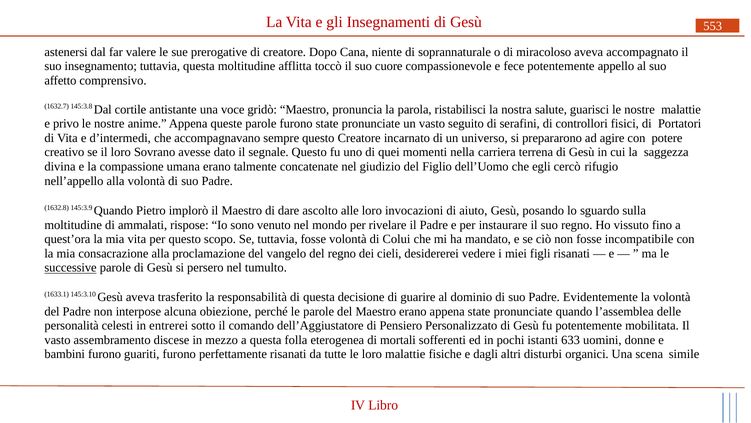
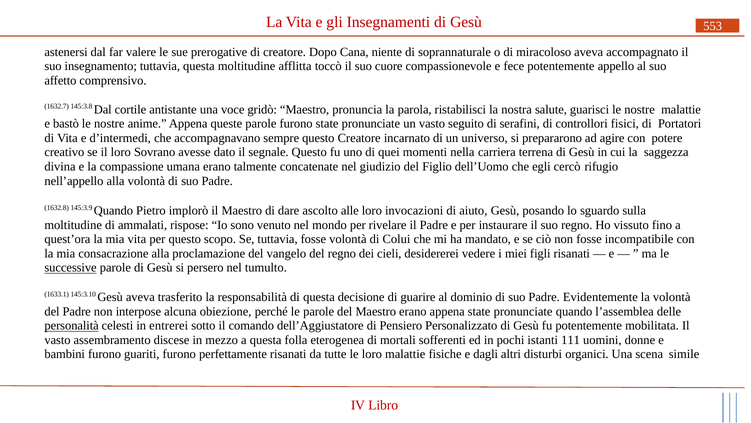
privo: privo -> bastò (66, 124)
personalità underline: none -> present (72, 326)
633: 633 -> 111 (571, 340)
